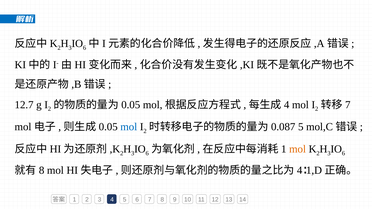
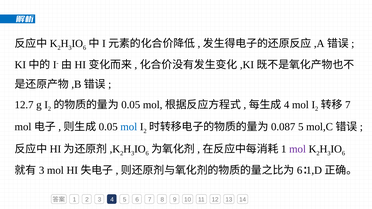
mol colour: orange -> purple (298, 149)
8: 8 -> 3 (42, 171)
4: 4 -> 6 (300, 171)
